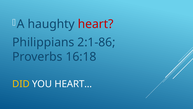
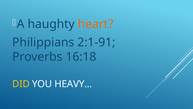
heart colour: red -> orange (96, 24)
2:1-86: 2:1-86 -> 2:1-91 (96, 42)
HEART…: HEART… -> HEAVY… (73, 84)
